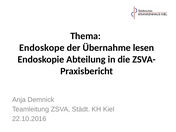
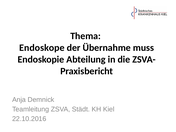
lesen: lesen -> muss (143, 48)
